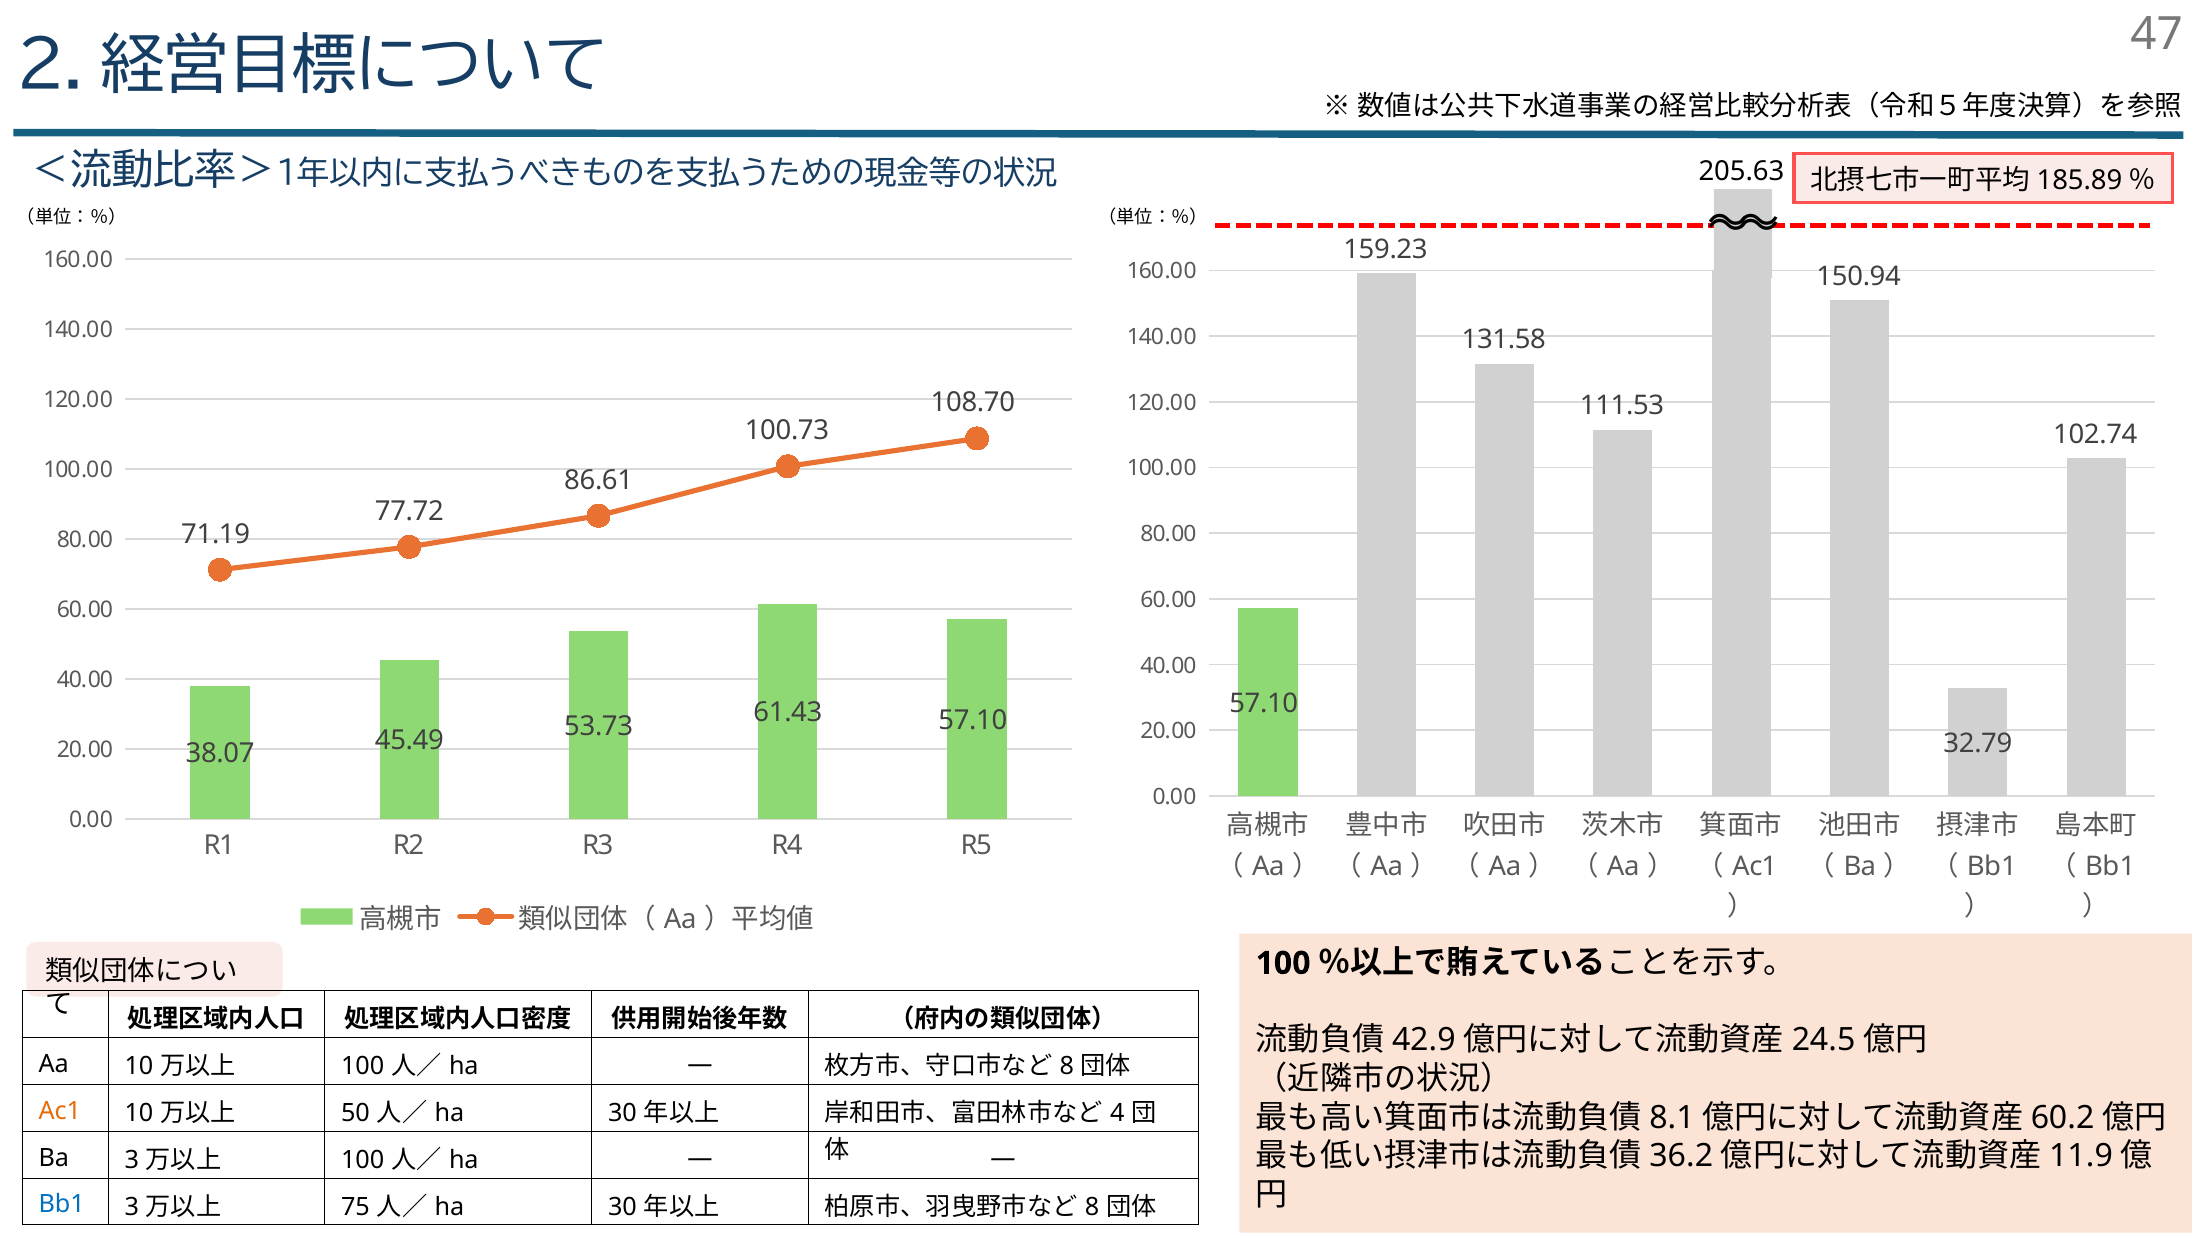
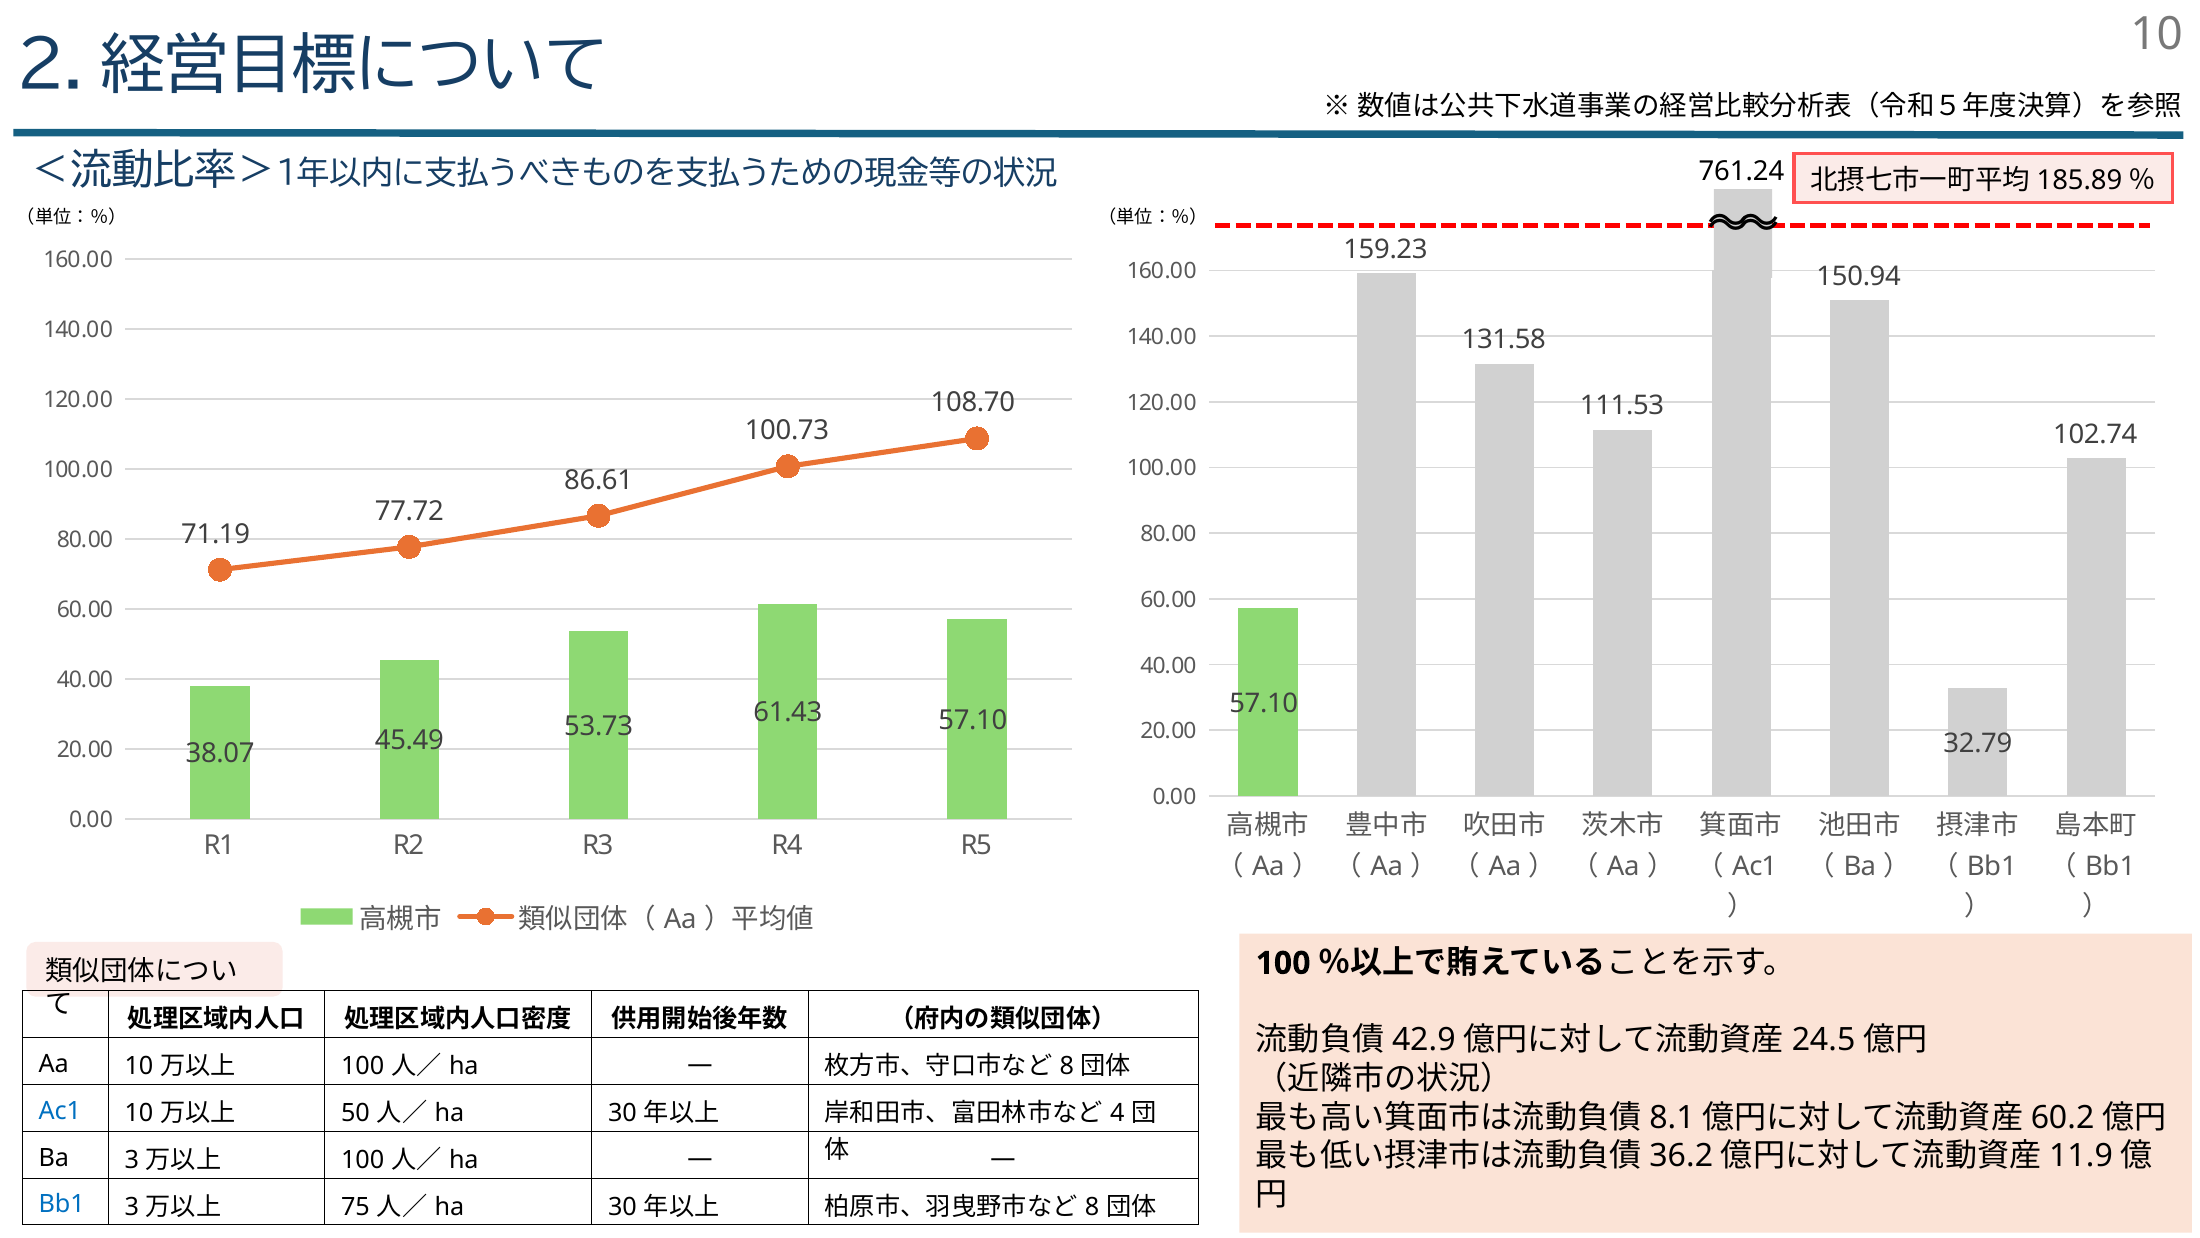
47: 47 -> 10 (2157, 35)
205.63: 205.63 -> 761.24 (1741, 171)
Ac1 colour: orange -> blue (60, 1110)
